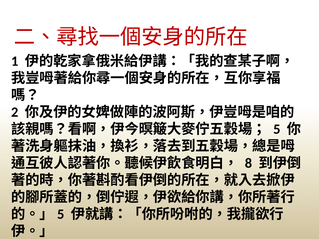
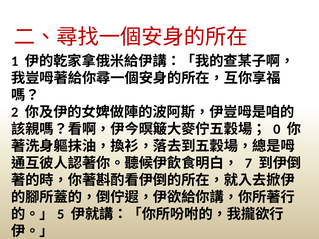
5: 5 -> 0 (277, 129)
8: 8 -> 7 (248, 163)
